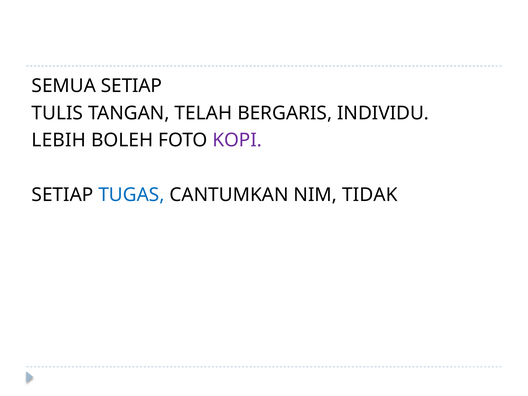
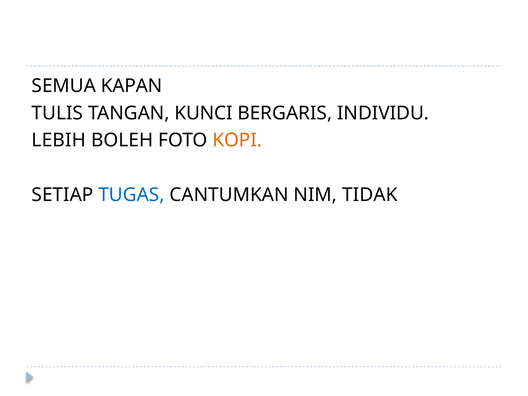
SEMUA SETIAP: SETIAP -> KAPAN (132, 86)
TELAH: TELAH -> KUNCI (204, 113)
KOPI colour: purple -> orange (237, 140)
